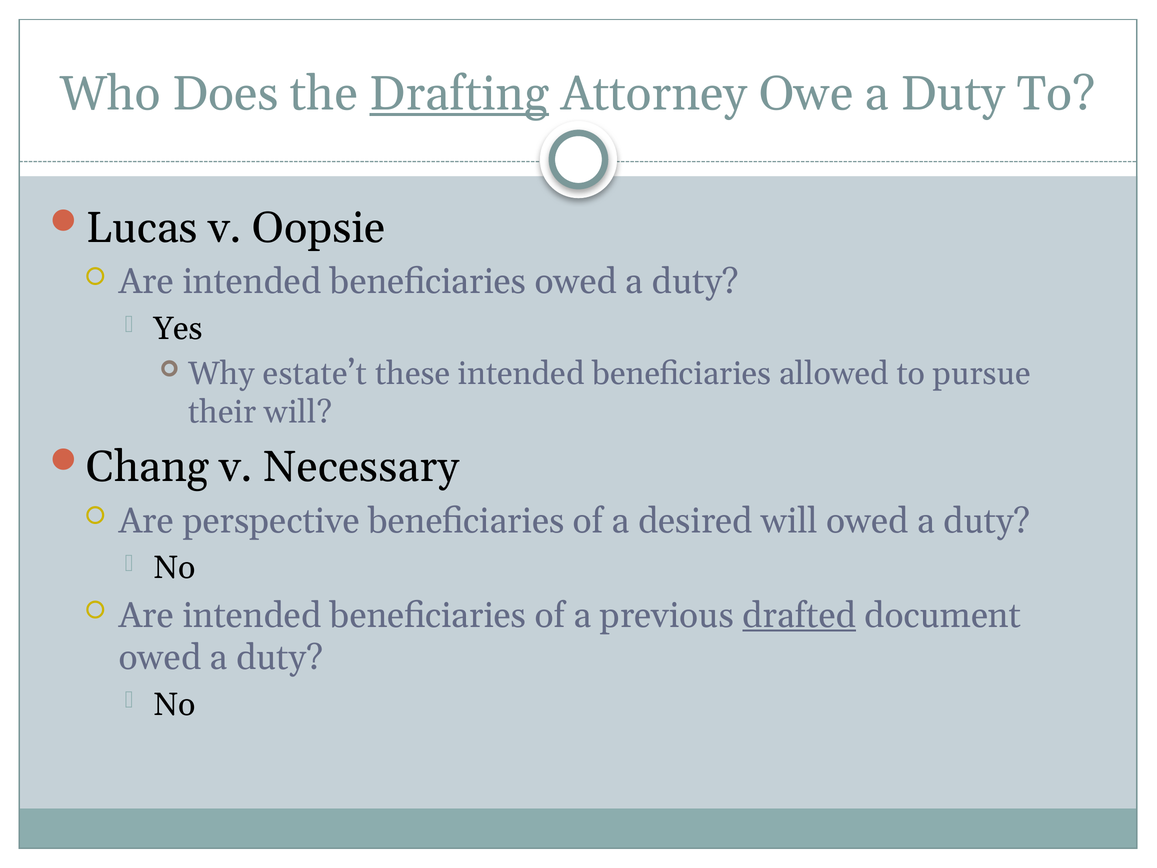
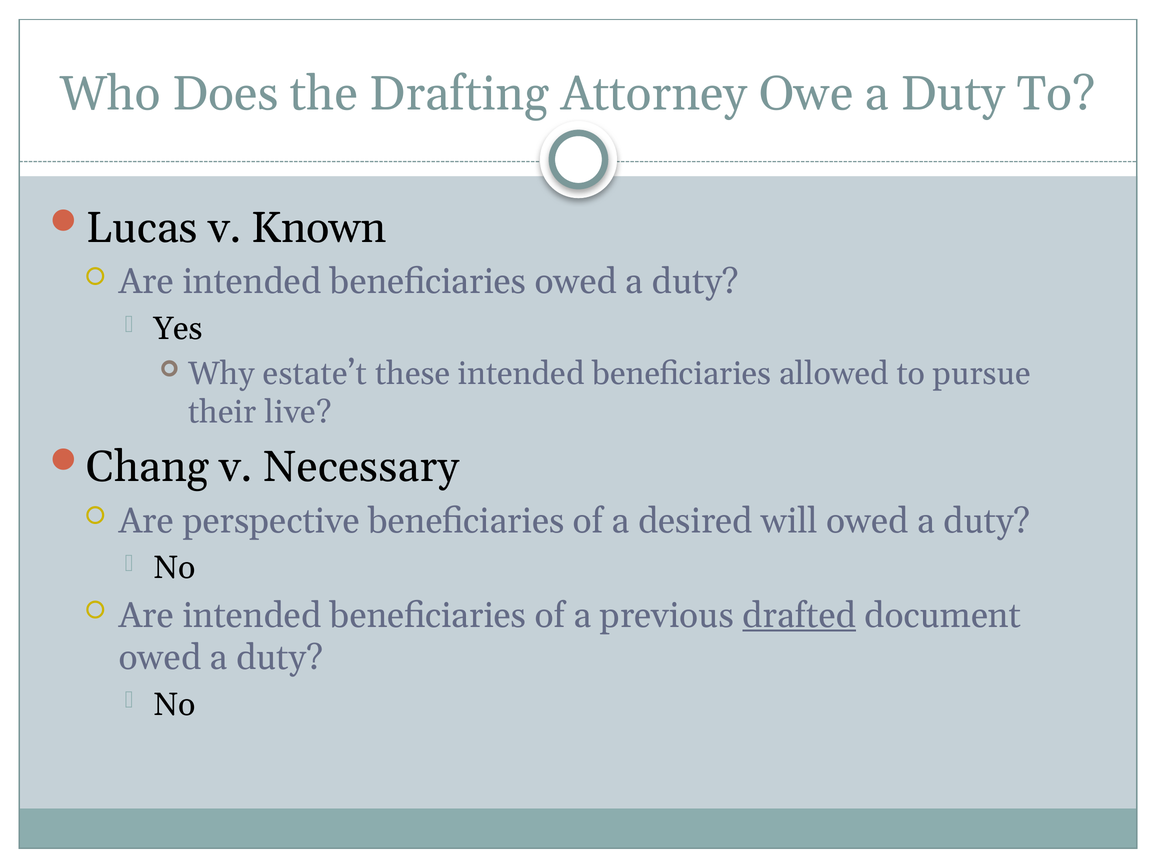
Drafting underline: present -> none (459, 94)
Oopsie: Oopsie -> Known (319, 228)
their will: will -> live (298, 412)
